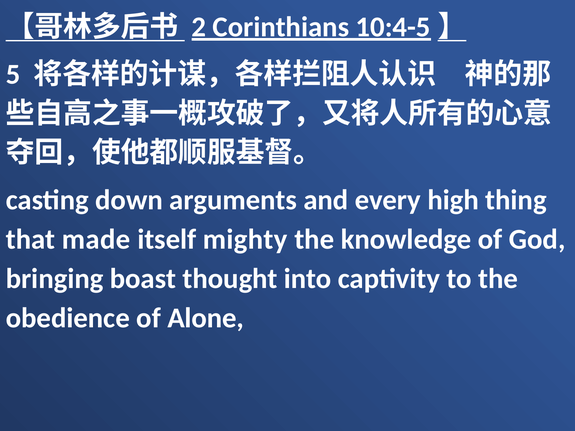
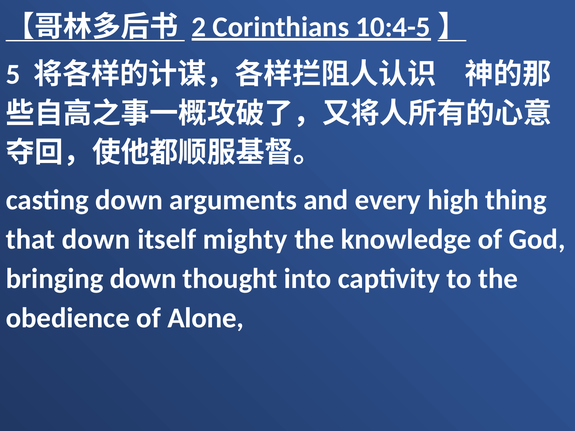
that made: made -> down (96, 240)
bringing boast: boast -> down (143, 279)
